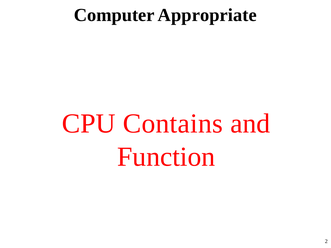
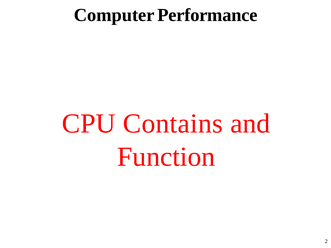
Appropriate: Appropriate -> Performance (207, 15)
